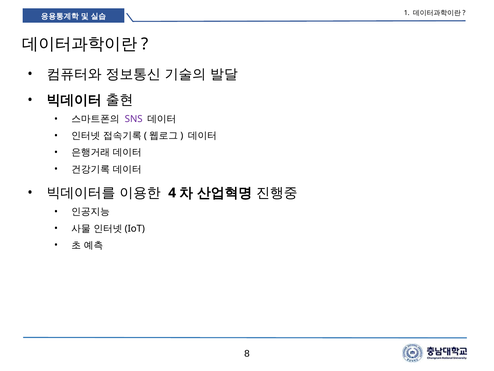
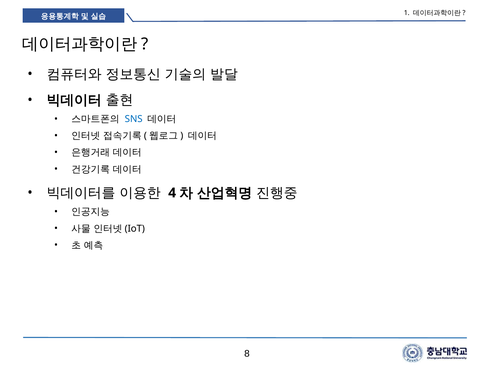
SNS colour: purple -> blue (134, 119)
